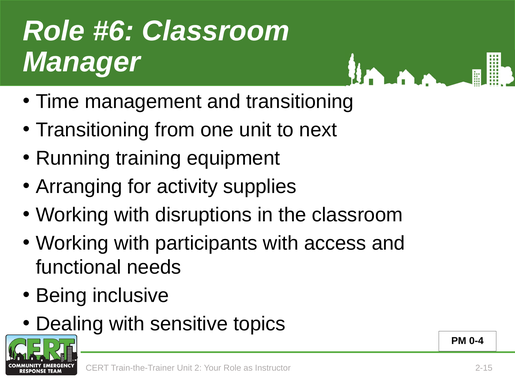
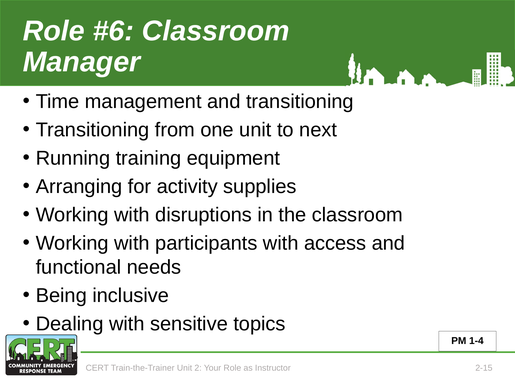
0-4: 0-4 -> 1-4 (476, 341)
